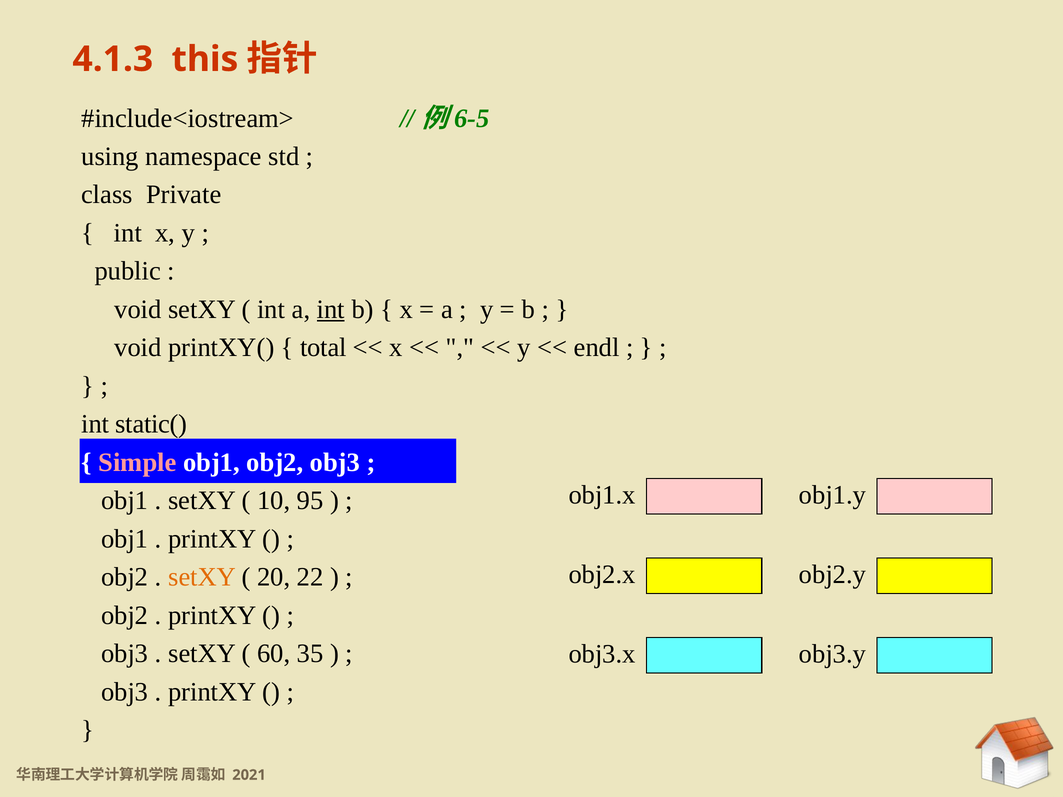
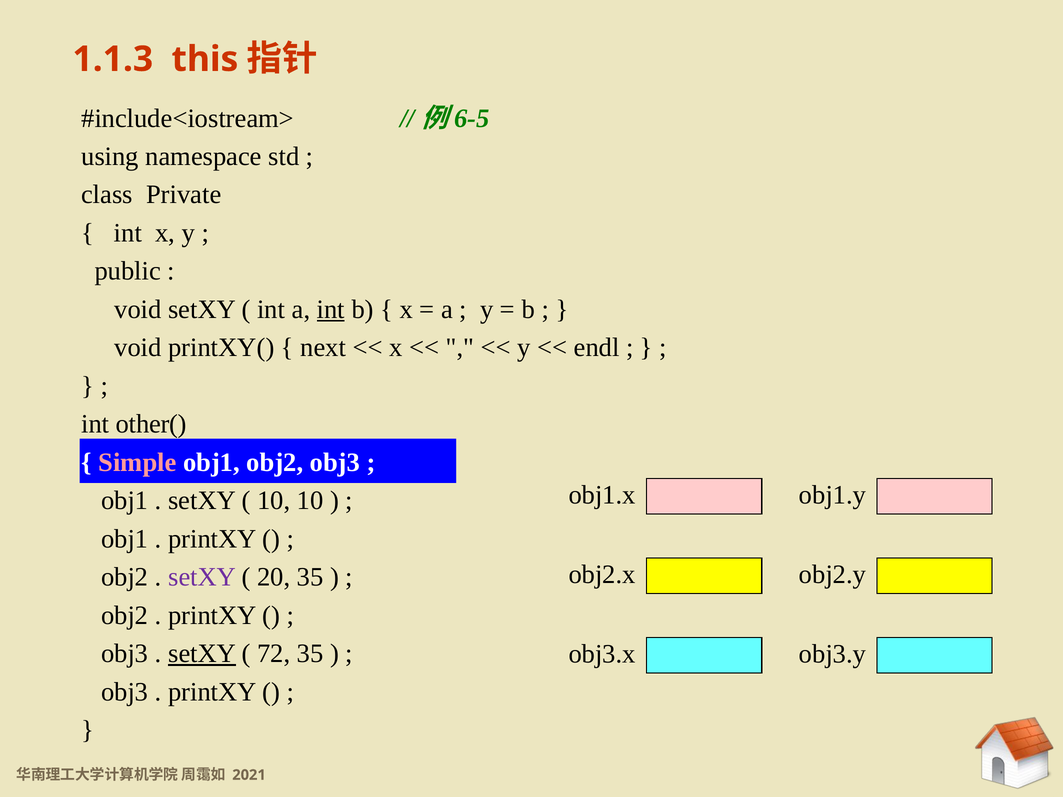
4.1.3: 4.1.3 -> 1.1.3 (113, 59)
total: total -> next (323, 348)
static(: static( -> other( (151, 424)
10 95: 95 -> 10 (310, 501)
setXY colour: orange -> purple (202, 577)
20 22: 22 -> 35 (310, 577)
setXY underline: none -> present (202, 654)
60: 60 -> 72 (274, 654)
